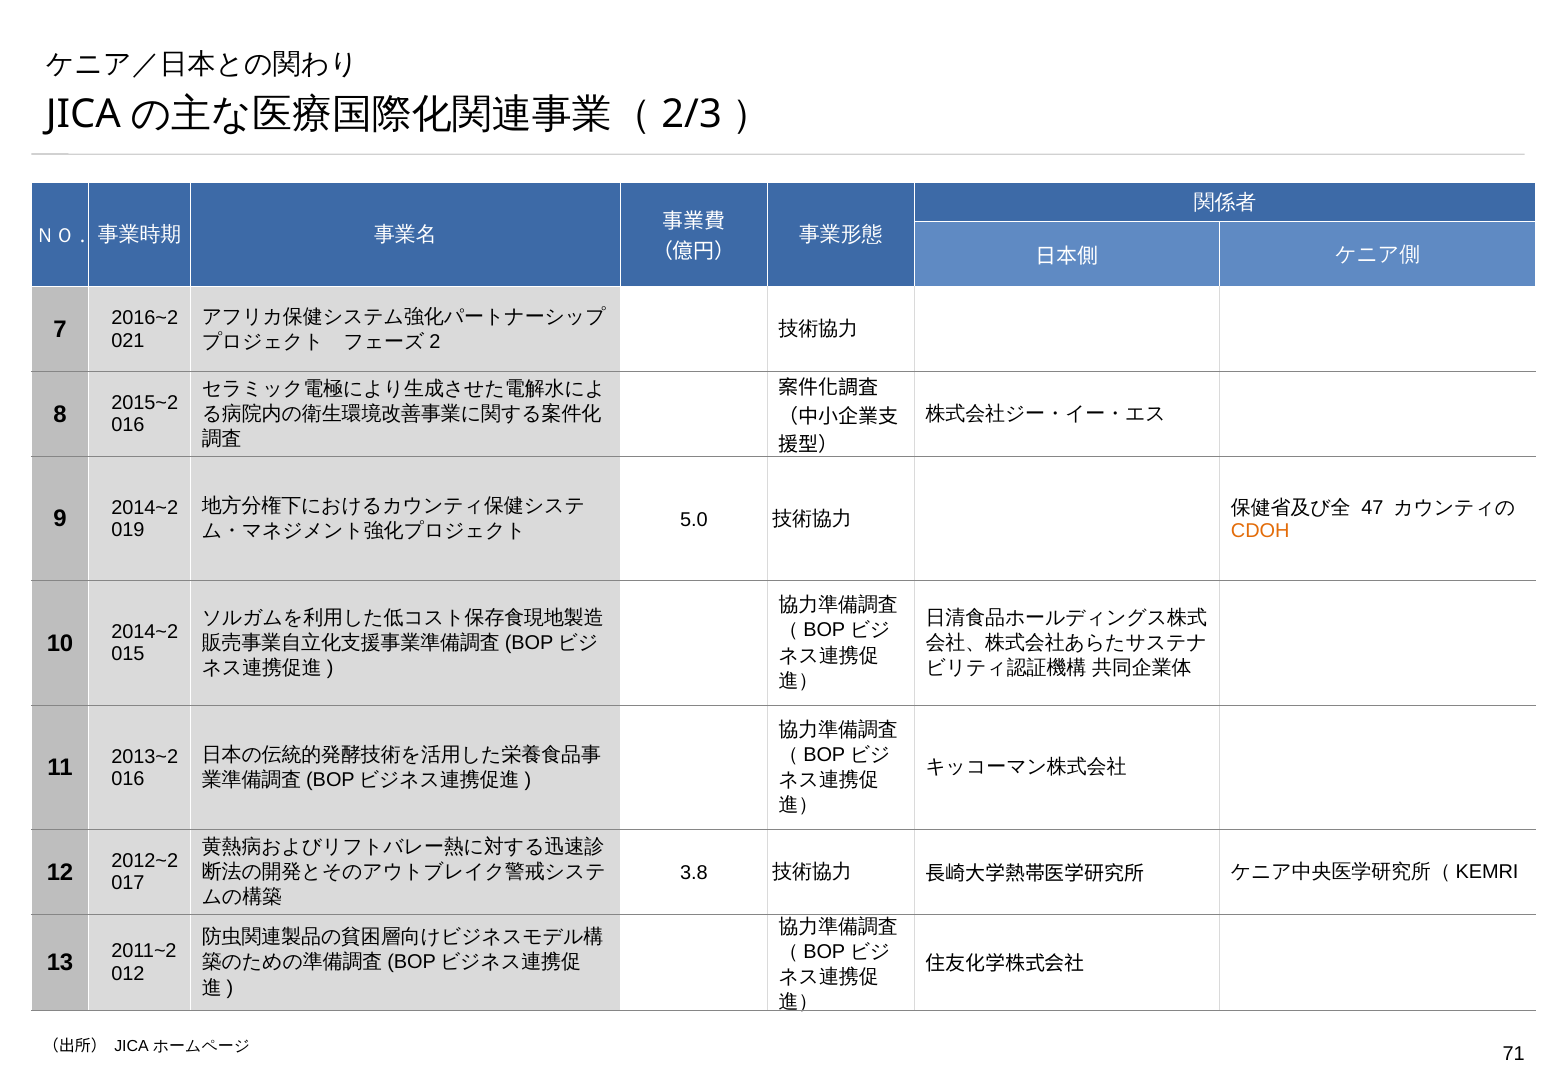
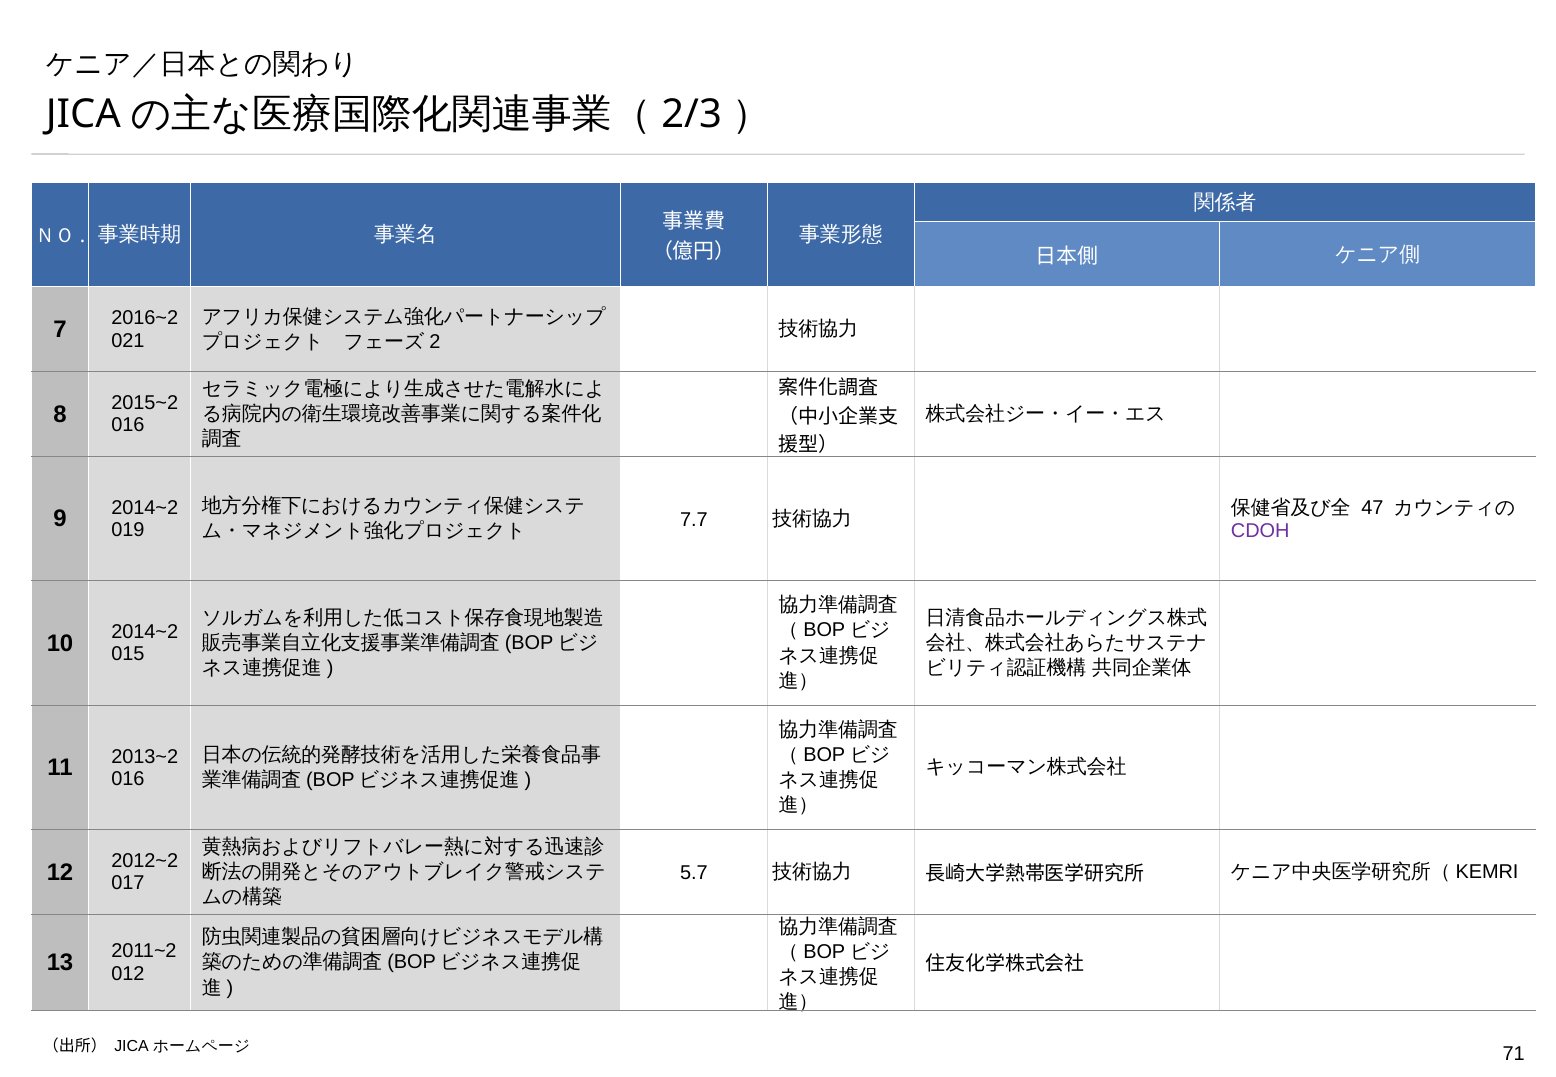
5.0: 5.0 -> 7.7 (694, 520)
CDOH colour: orange -> purple (1260, 532)
3.8: 3.8 -> 5.7 (694, 873)
